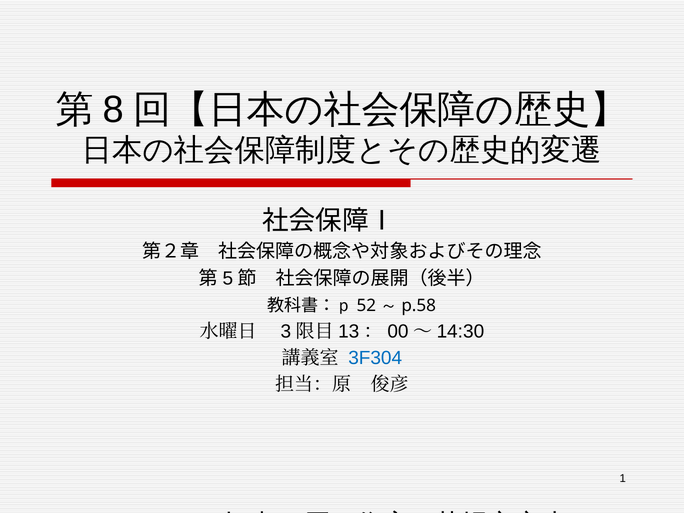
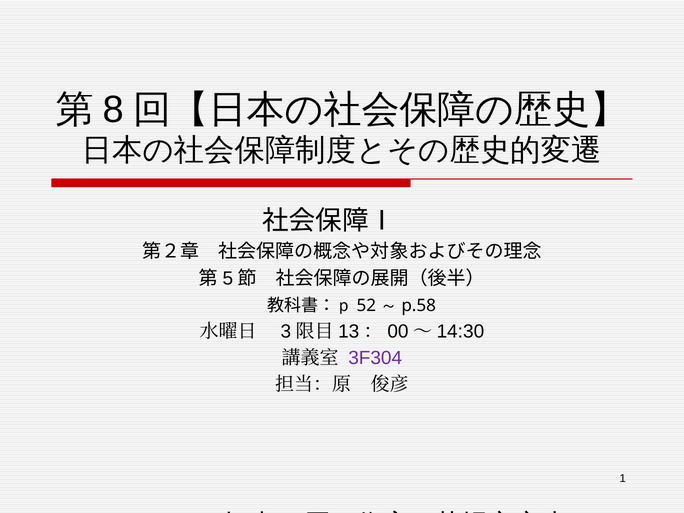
3F304 colour: blue -> purple (375, 358)
